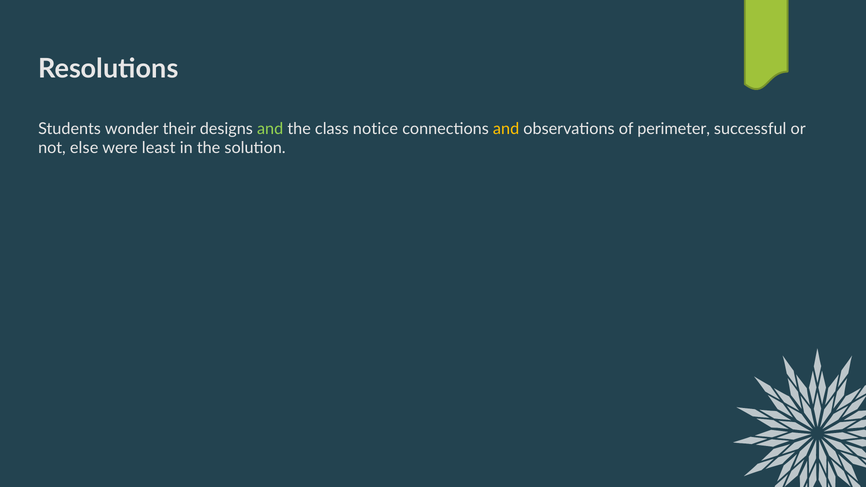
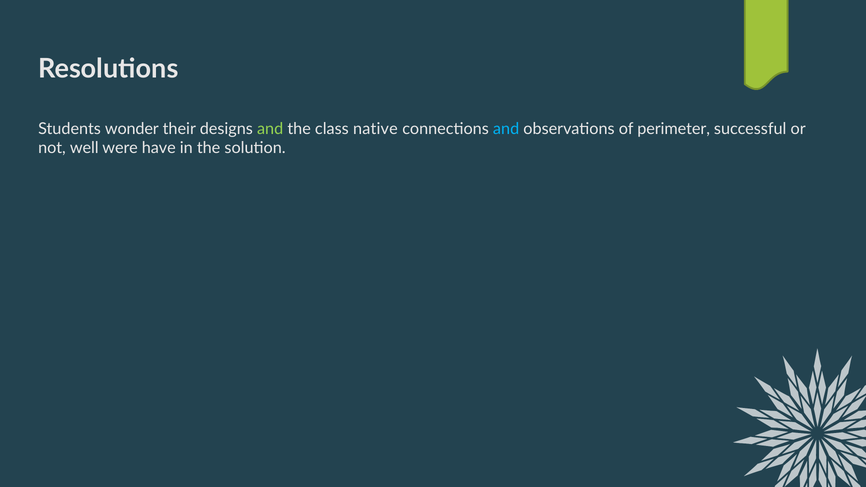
notice: notice -> native (375, 129)
and colour: yellow -> light blue (506, 129)
else: else -> well (84, 148)
least: least -> have (159, 148)
